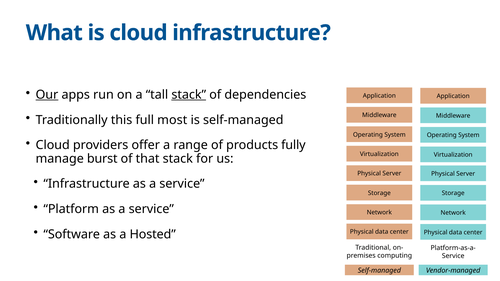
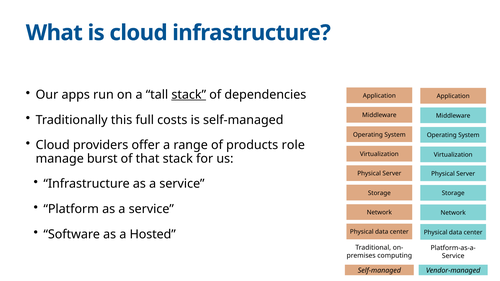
Our underline: present -> none (47, 95)
most: most -> costs (172, 120)
fully: fully -> role (293, 145)
